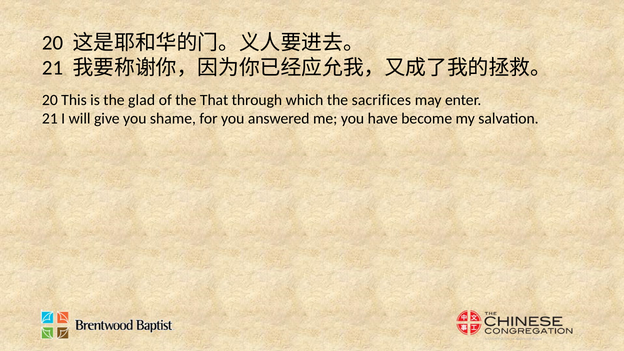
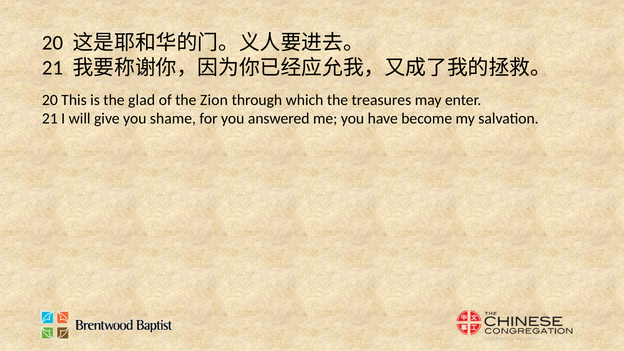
That: That -> Zion (214, 100)
sacrifices: sacrifices -> treasures (381, 100)
